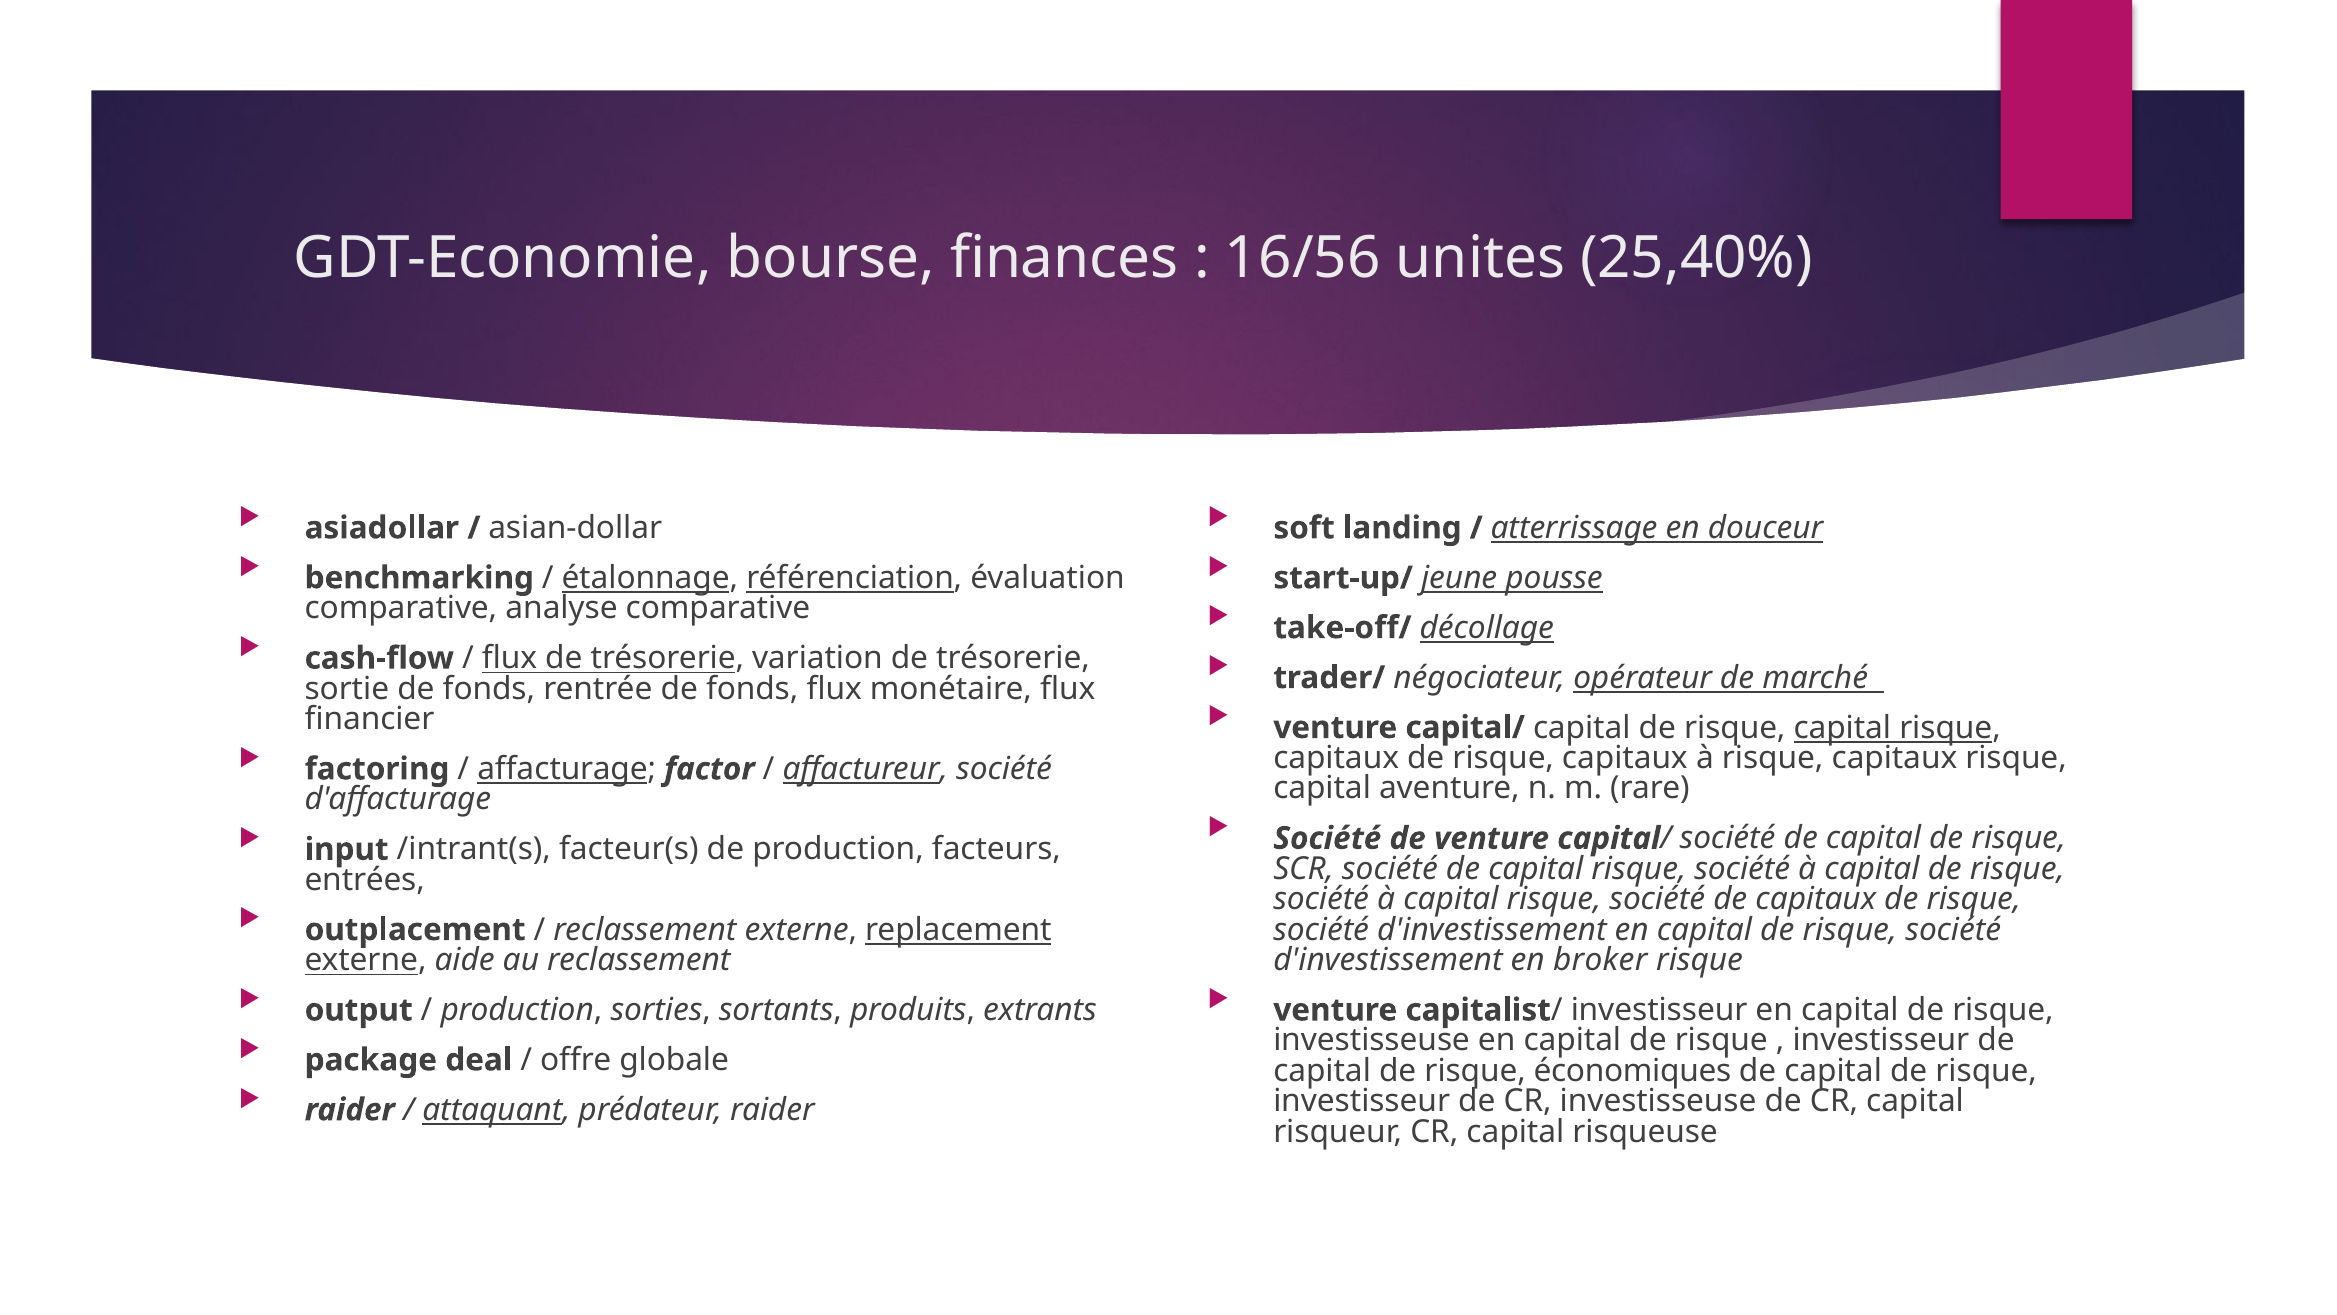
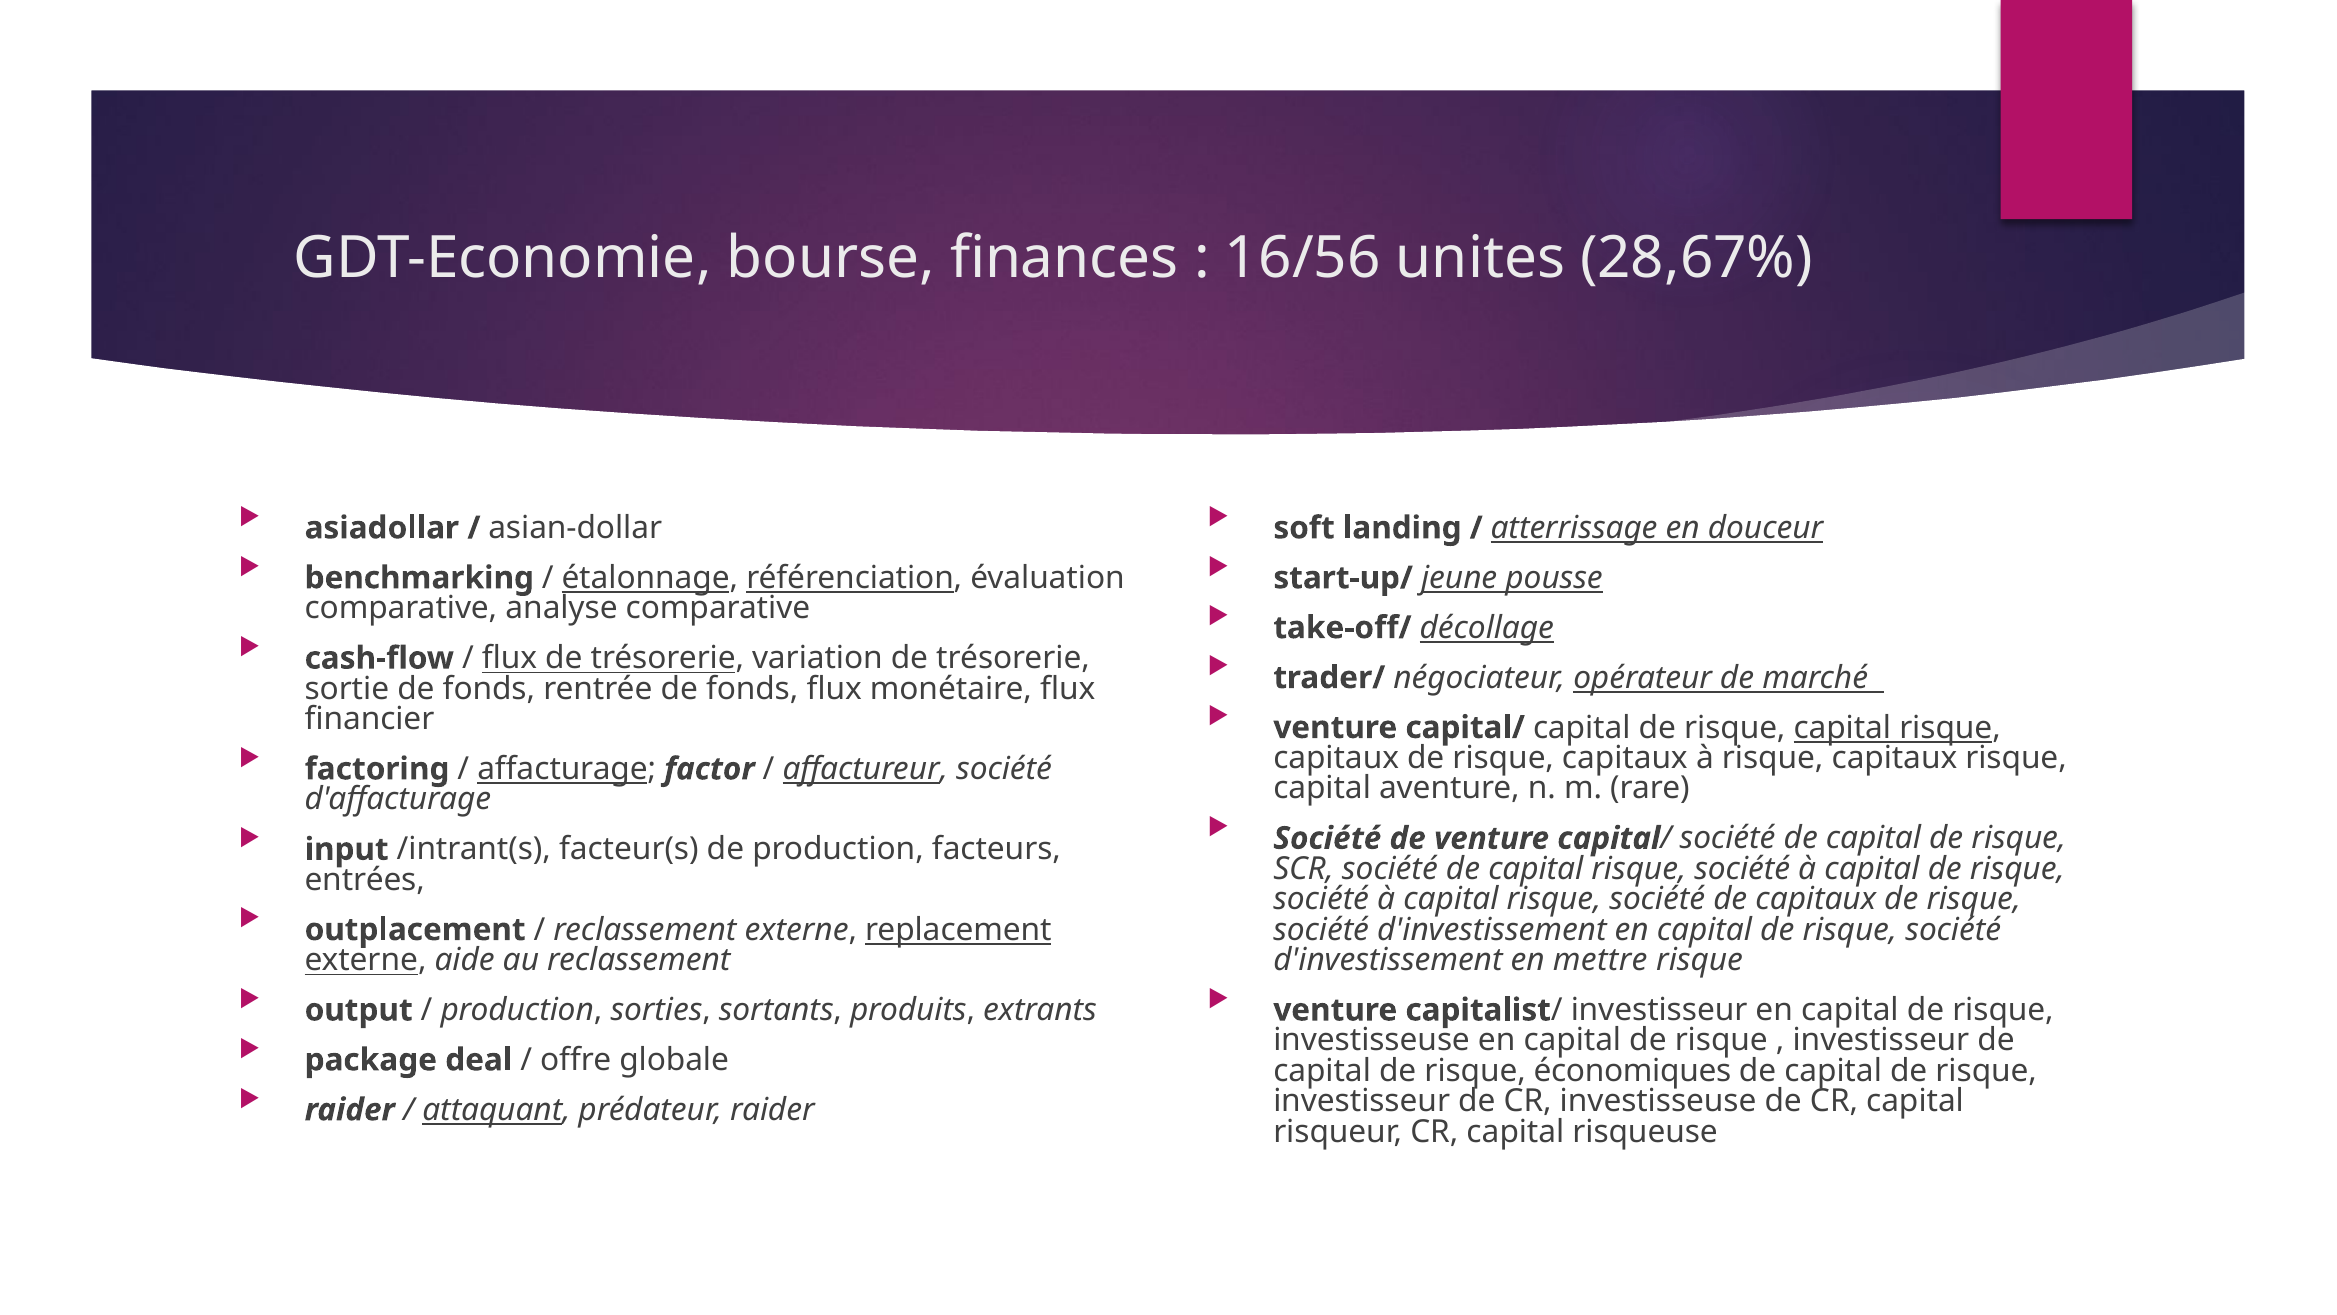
25,40%: 25,40% -> 28,67% (1697, 258)
broker: broker -> mettre (1600, 960)
